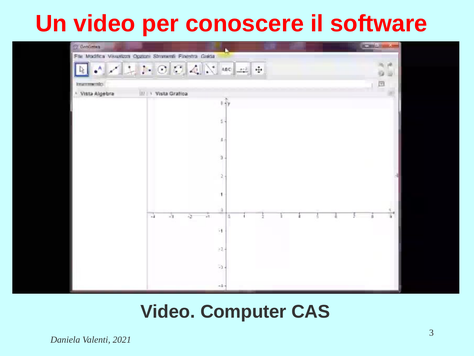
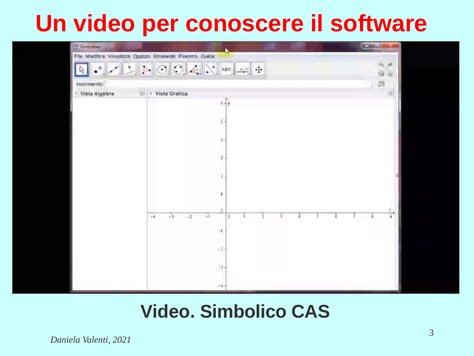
Computer: Computer -> Simbolico (243, 311)
